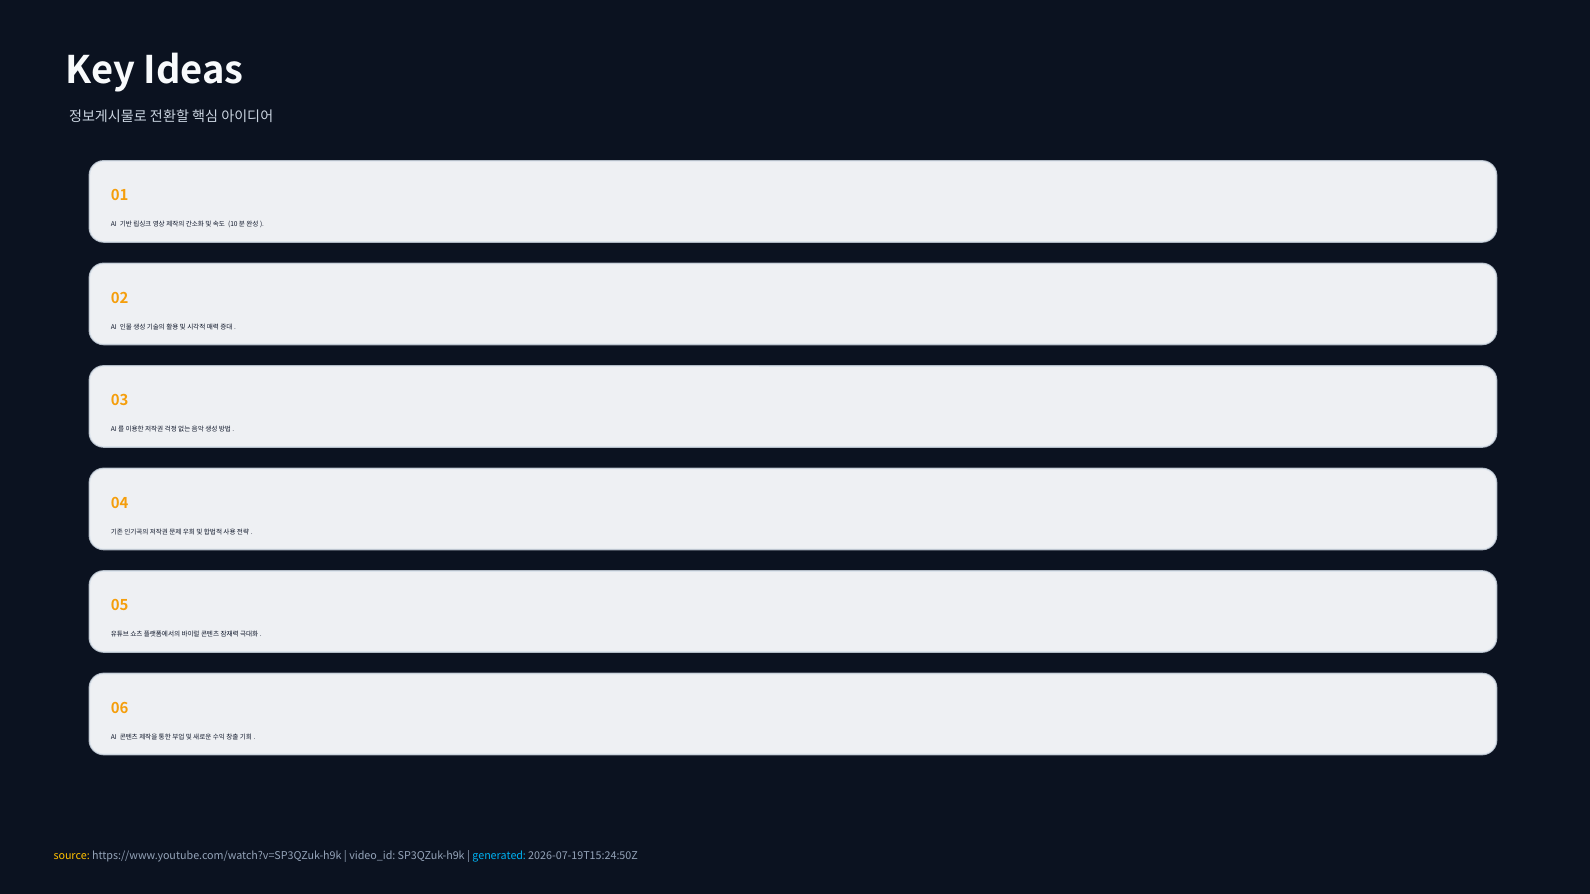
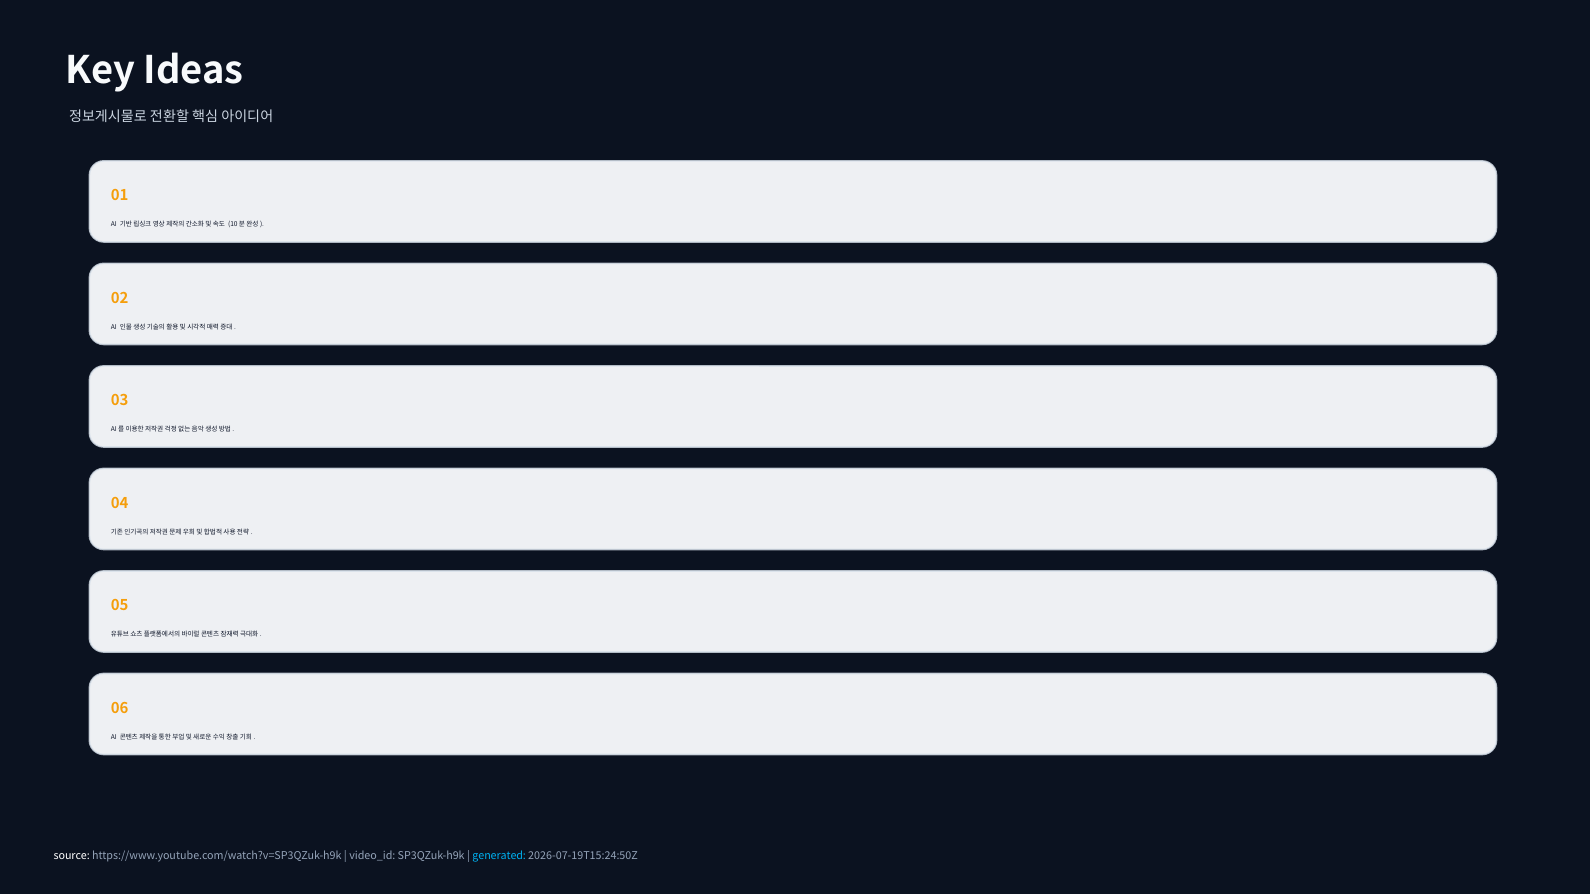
source colour: yellow -> white (72, 856)
